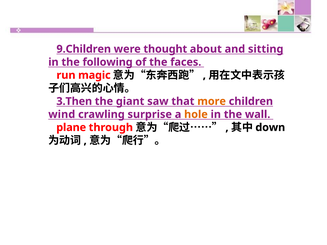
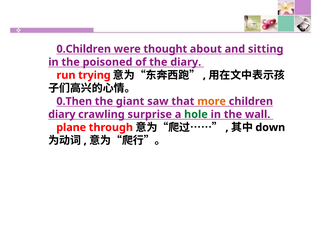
9.Children: 9.Children -> 0.Children (84, 49)
following: following -> poisoned (108, 62)
the faces: faces -> diary (186, 62)
magic: magic -> trying (94, 75)
3.Then: 3.Then -> 0.Then (74, 101)
wind: wind -> diary (62, 114)
hole colour: orange -> green (196, 114)
